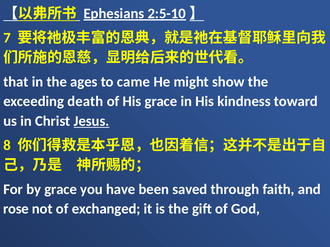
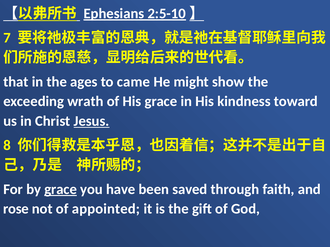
death: death -> wrath (85, 102)
grace underline: none -> present (61, 190)
exchanged: exchanged -> appointed (106, 209)
